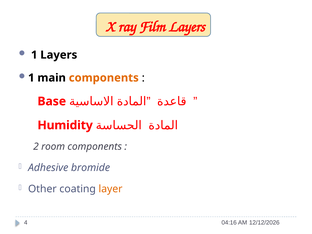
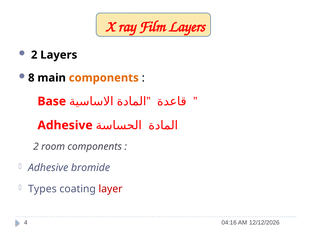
1: 1 -> 2 (34, 55)
1: 1 -> 8 (31, 78)
Humidity: Humidity -> Adhesive (65, 125)
Other: Other -> Types (42, 189)
layer colour: orange -> red (111, 189)
